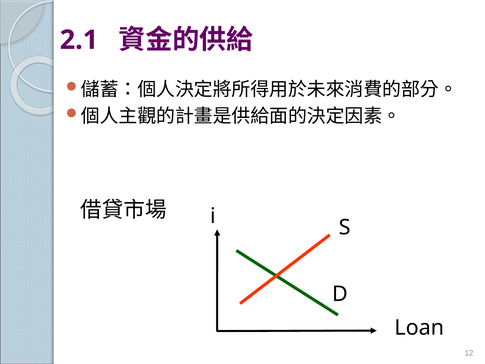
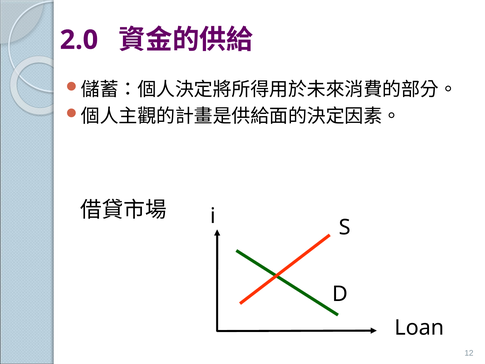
2.1: 2.1 -> 2.0 (79, 40)
